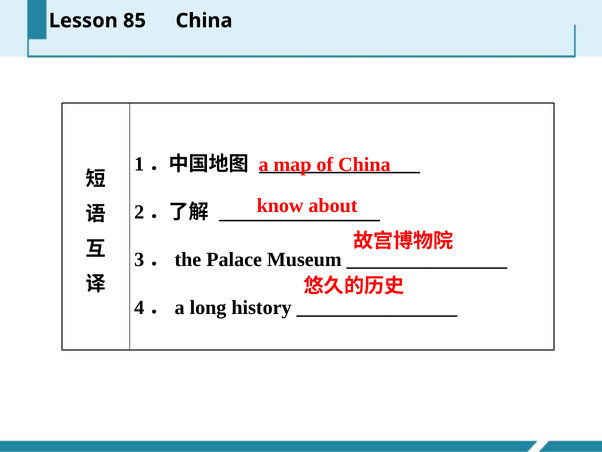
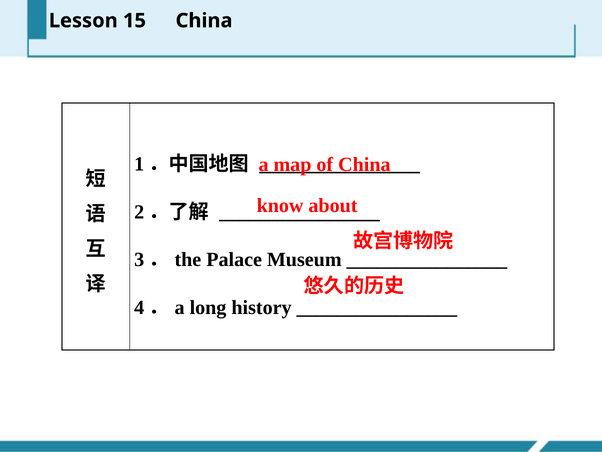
85: 85 -> 15 (134, 21)
